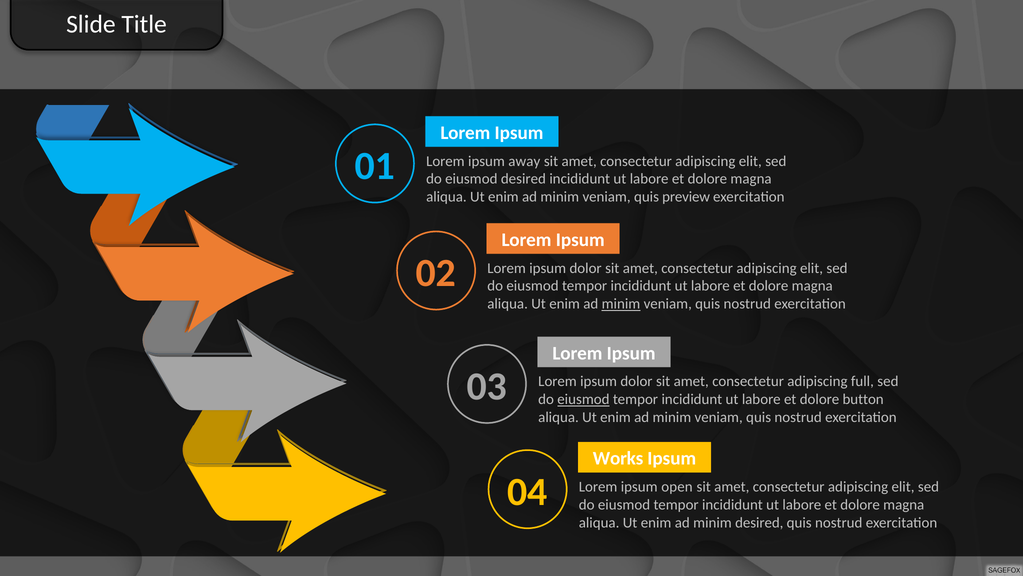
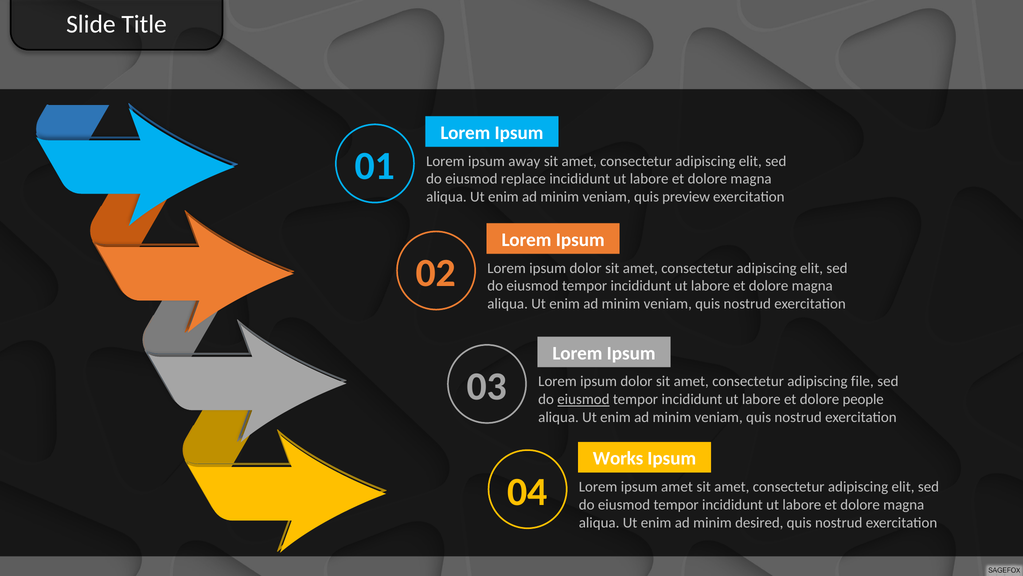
eiusmod desired: desired -> replace (523, 179)
minim underline: present -> none (621, 304)
full: full -> file (862, 381)
button: button -> people (863, 399)
ipsum open: open -> amet (677, 486)
